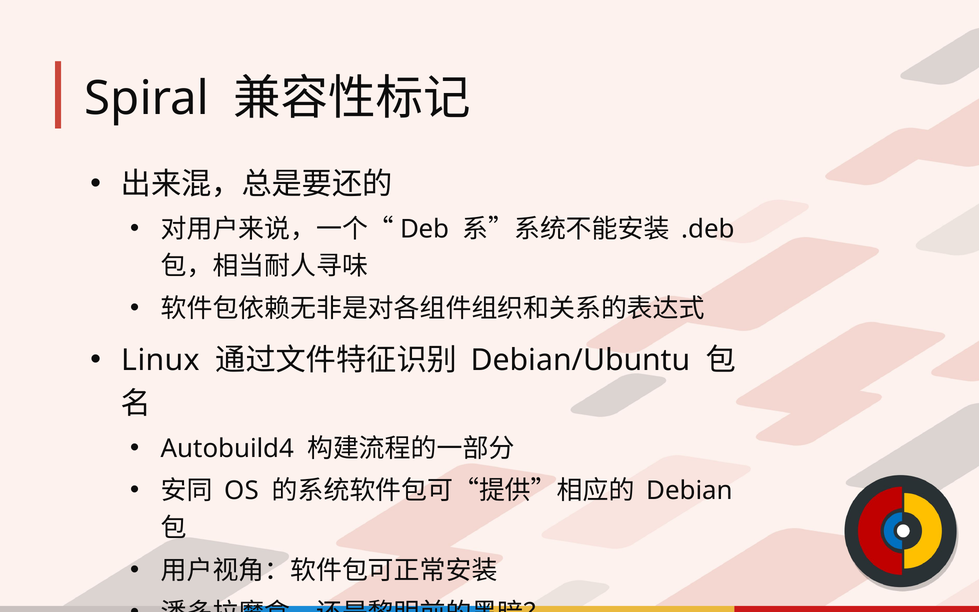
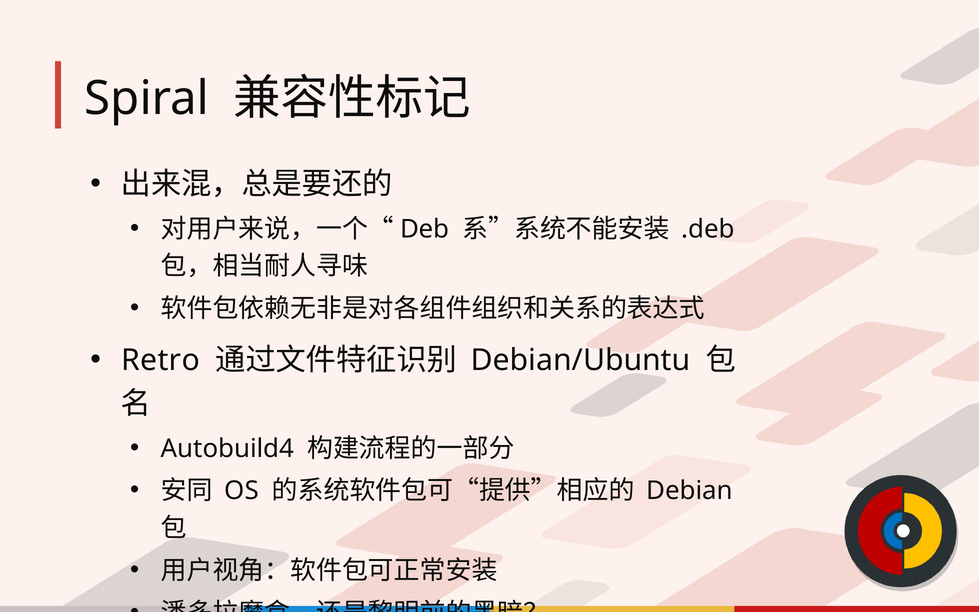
Linux: Linux -> Retro (160, 360)
